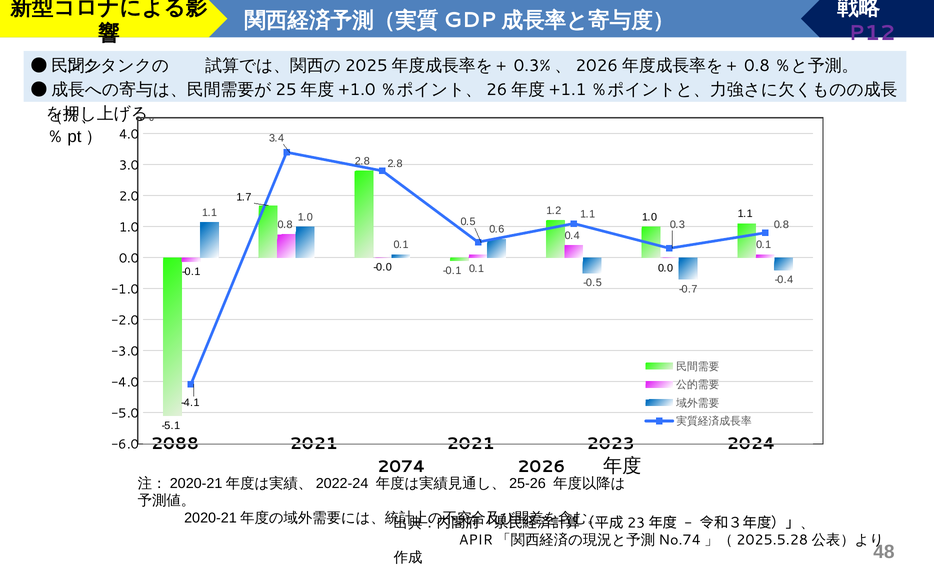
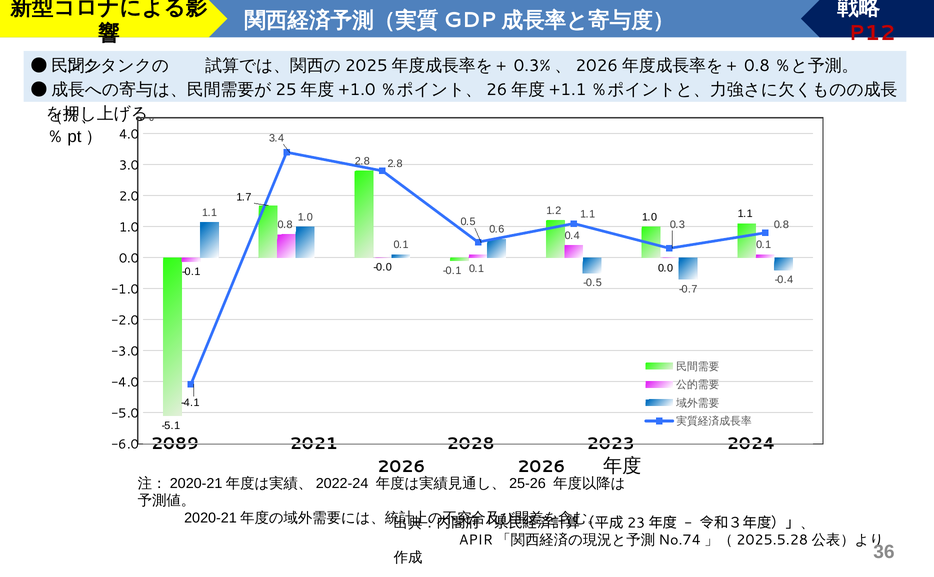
P12 colour: purple -> red (872, 33)
2088: 2088 -> 2089 (175, 444)
2021 2021: 2021 -> 2028 (471, 444)
2074: 2074 -> 2026 (401, 467)
48: 48 -> 36 (884, 552)
